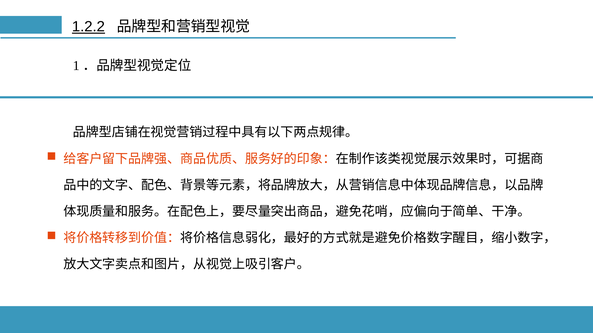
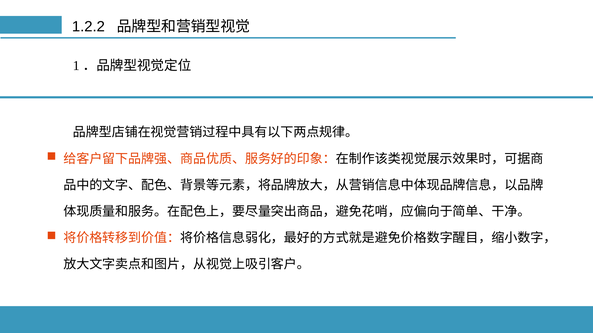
1.2.2 underline: present -> none (88, 27)
